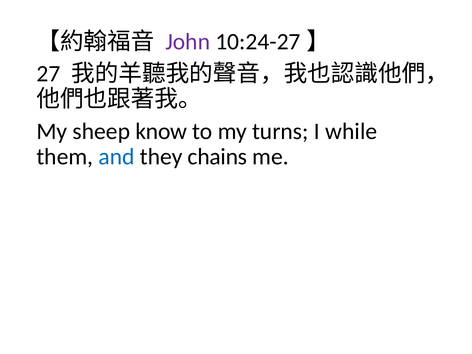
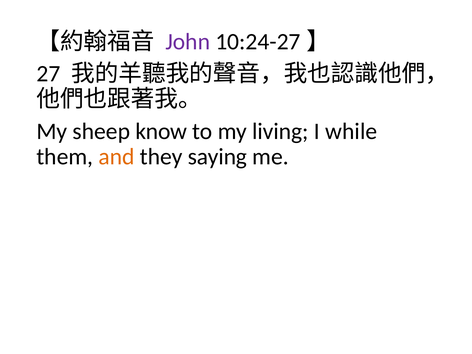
turns: turns -> living (280, 131)
and colour: blue -> orange (116, 157)
chains: chains -> saying (217, 157)
